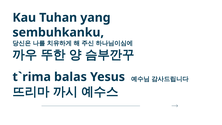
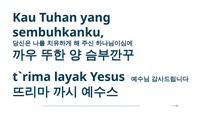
balas: balas -> layak (71, 77)
